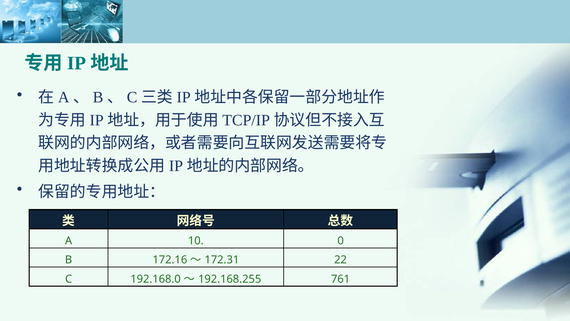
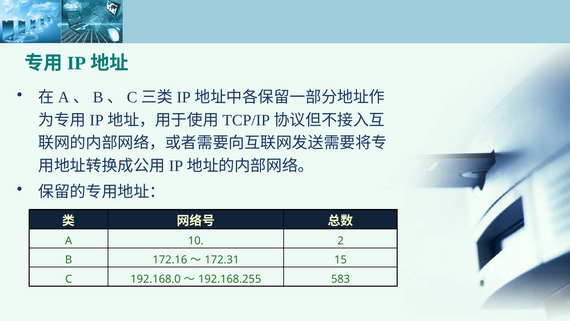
0: 0 -> 2 (341, 241)
22: 22 -> 15 (341, 260)
761: 761 -> 583 (341, 279)
